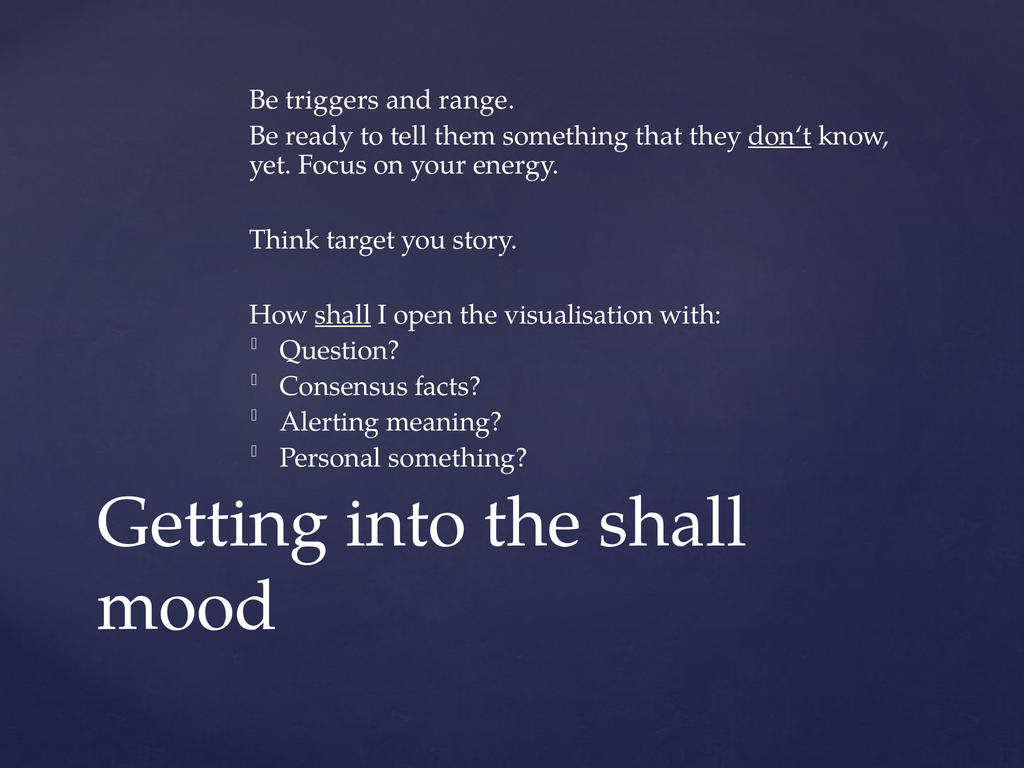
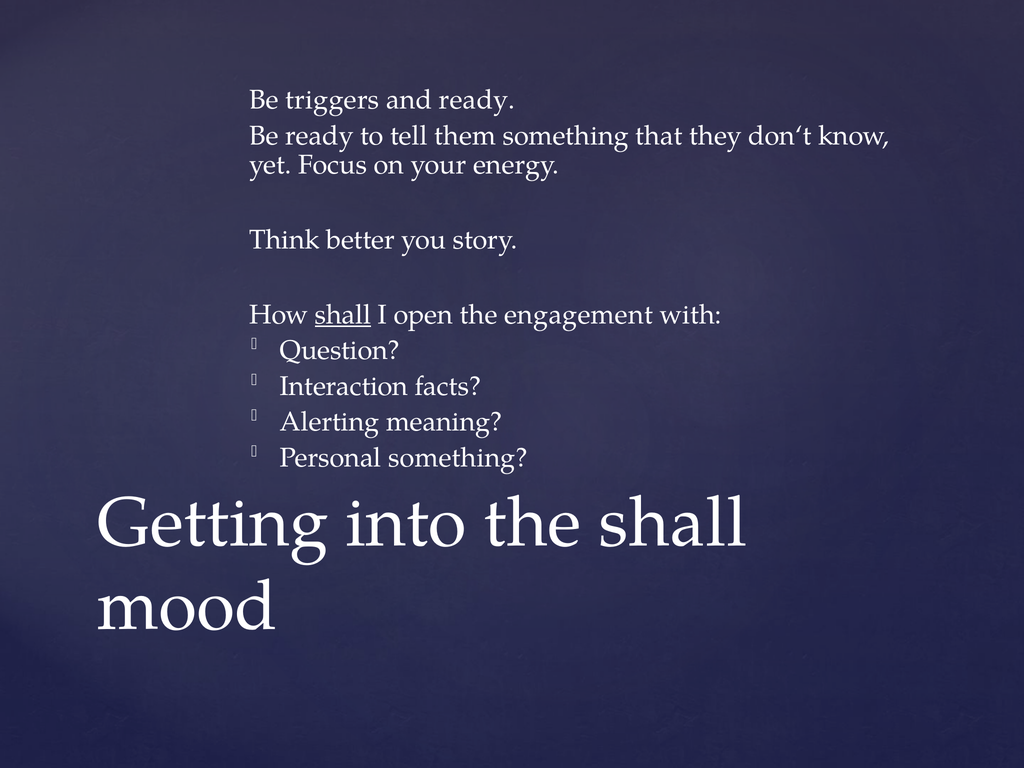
and range: range -> ready (477, 100)
don‘t underline: present -> none (780, 136)
target: target -> better (361, 240)
visualisation: visualisation -> engagement (579, 315)
Consensus: Consensus -> Interaction (344, 386)
